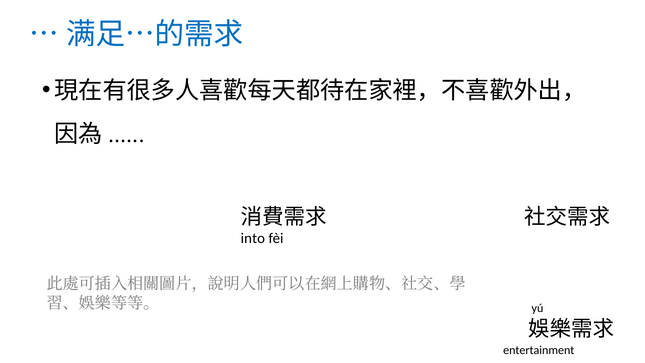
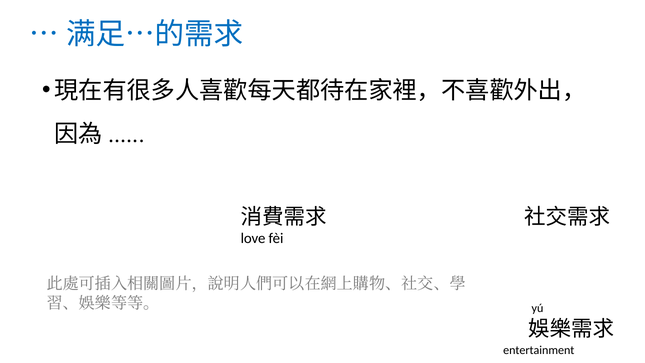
into: into -> love (253, 238)
